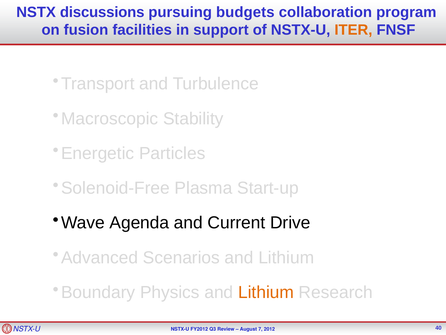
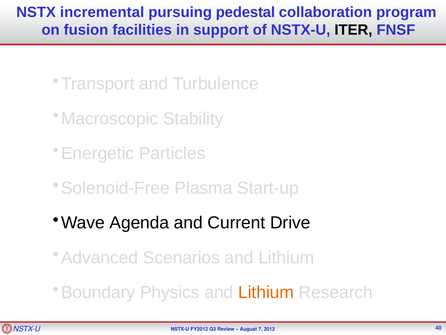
discussions: discussions -> incremental (102, 12)
budgets: budgets -> pedestal (245, 12)
ITER colour: orange -> black (353, 30)
